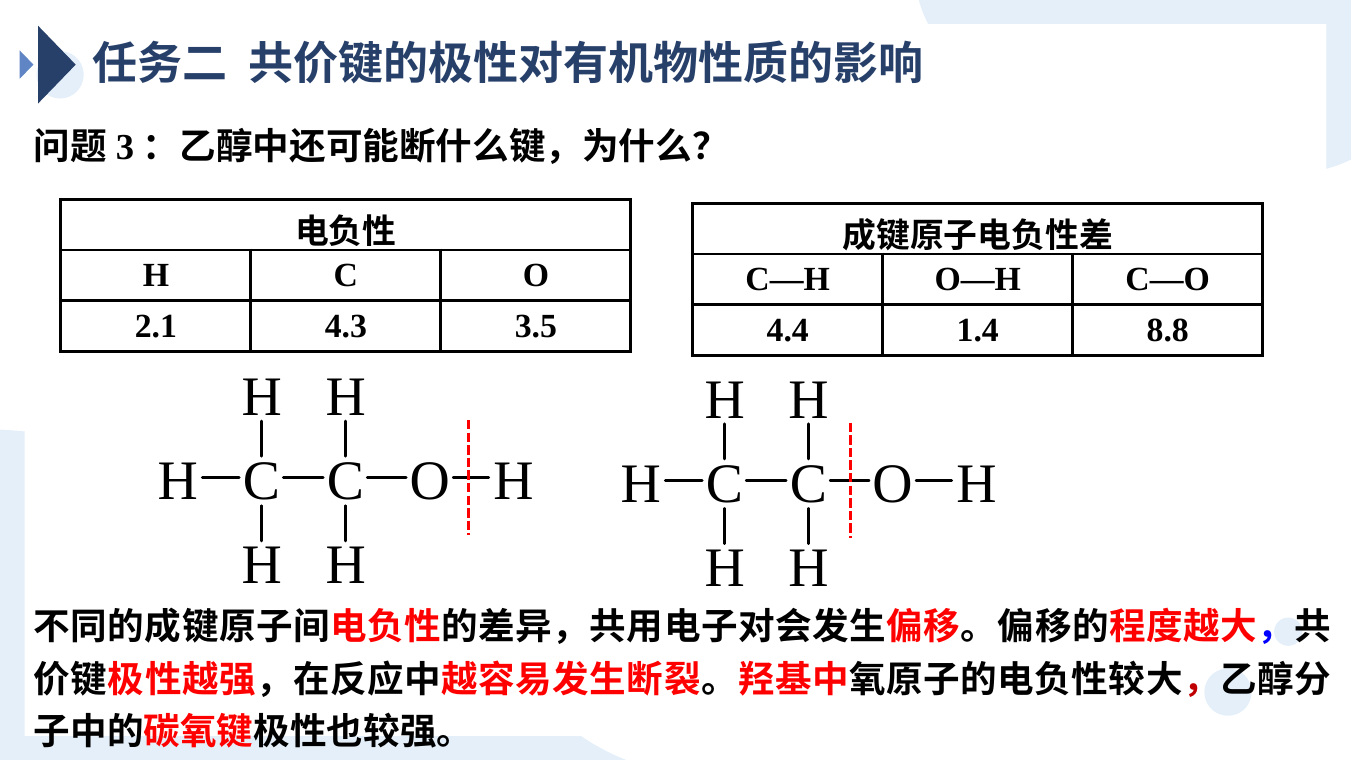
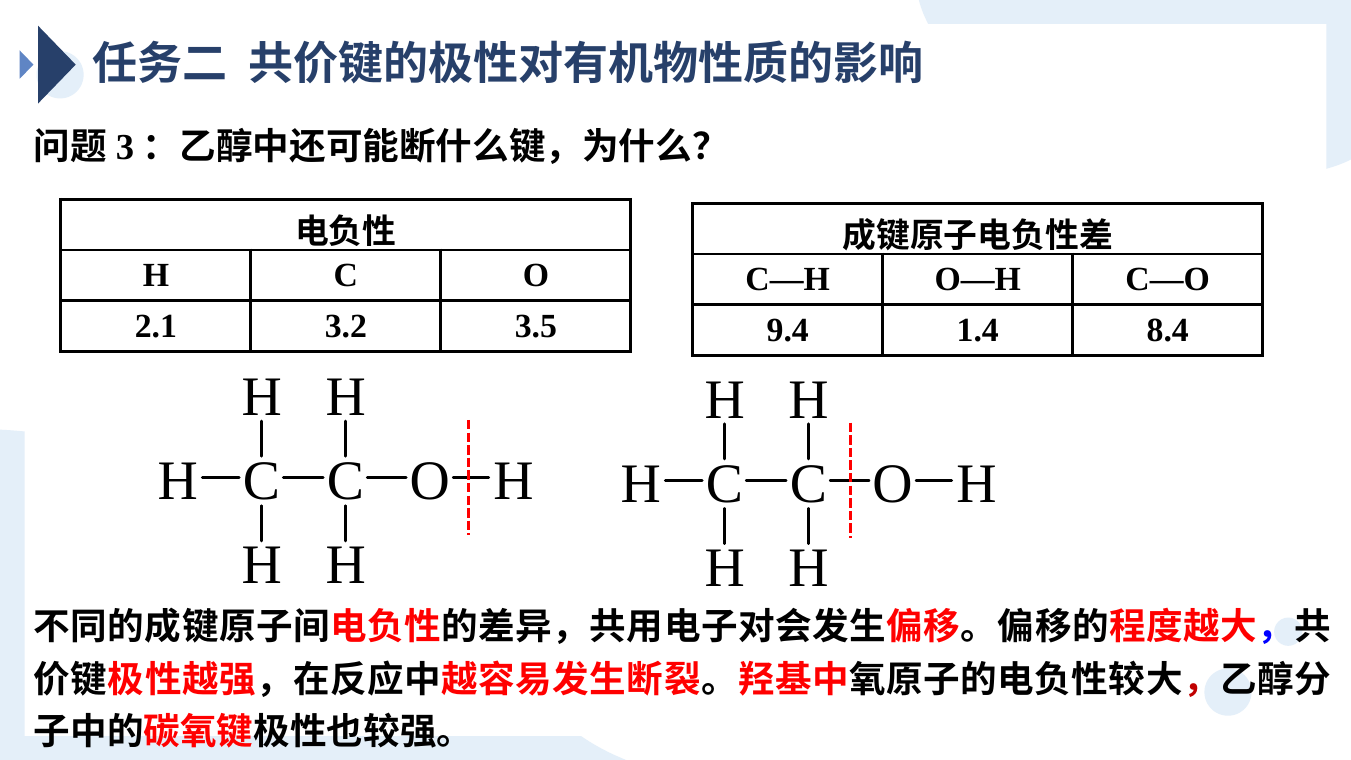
4.3: 4.3 -> 3.2 (346, 326)
4.4: 4.4 -> 9.4 (788, 330)
8.8: 8.8 -> 8.4 (1168, 330)
